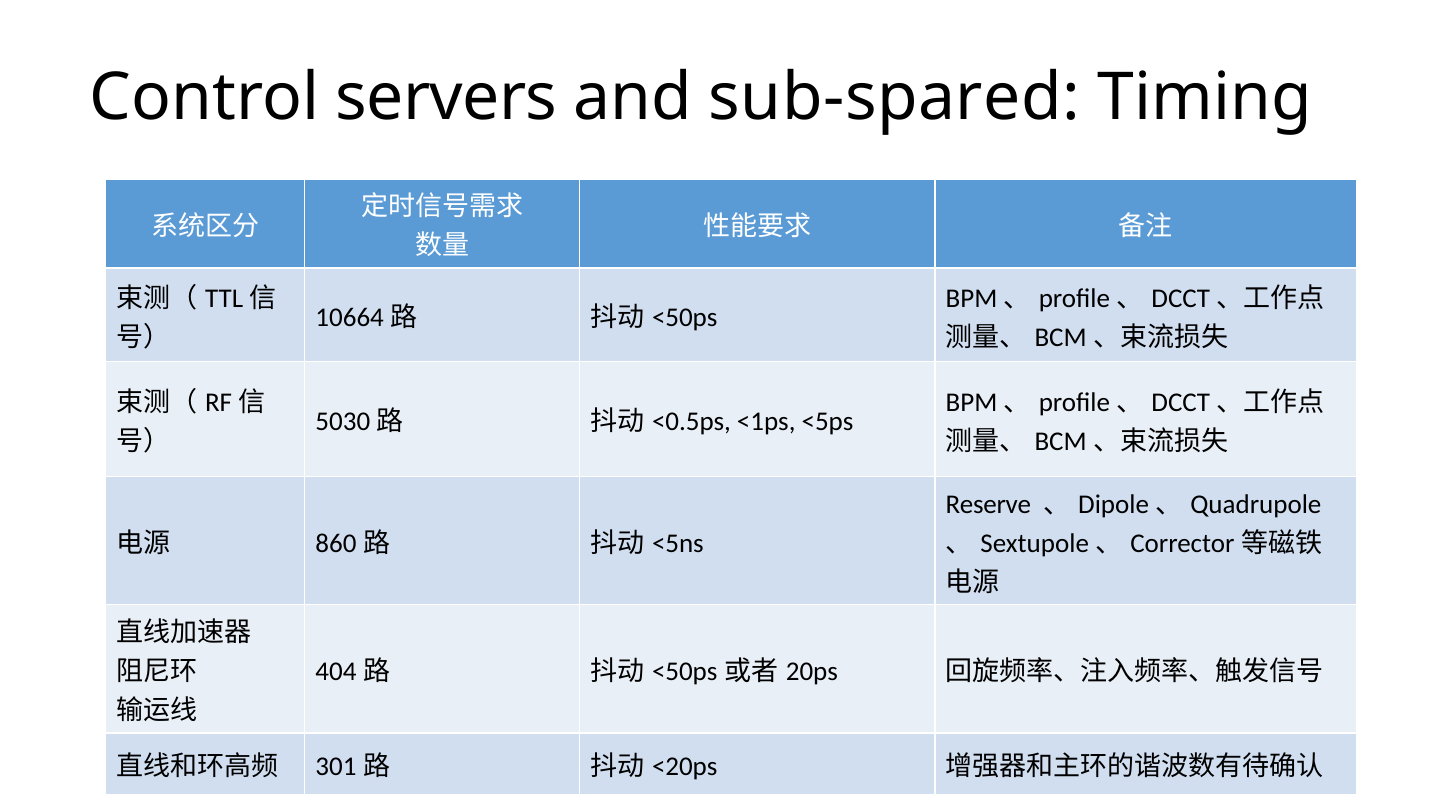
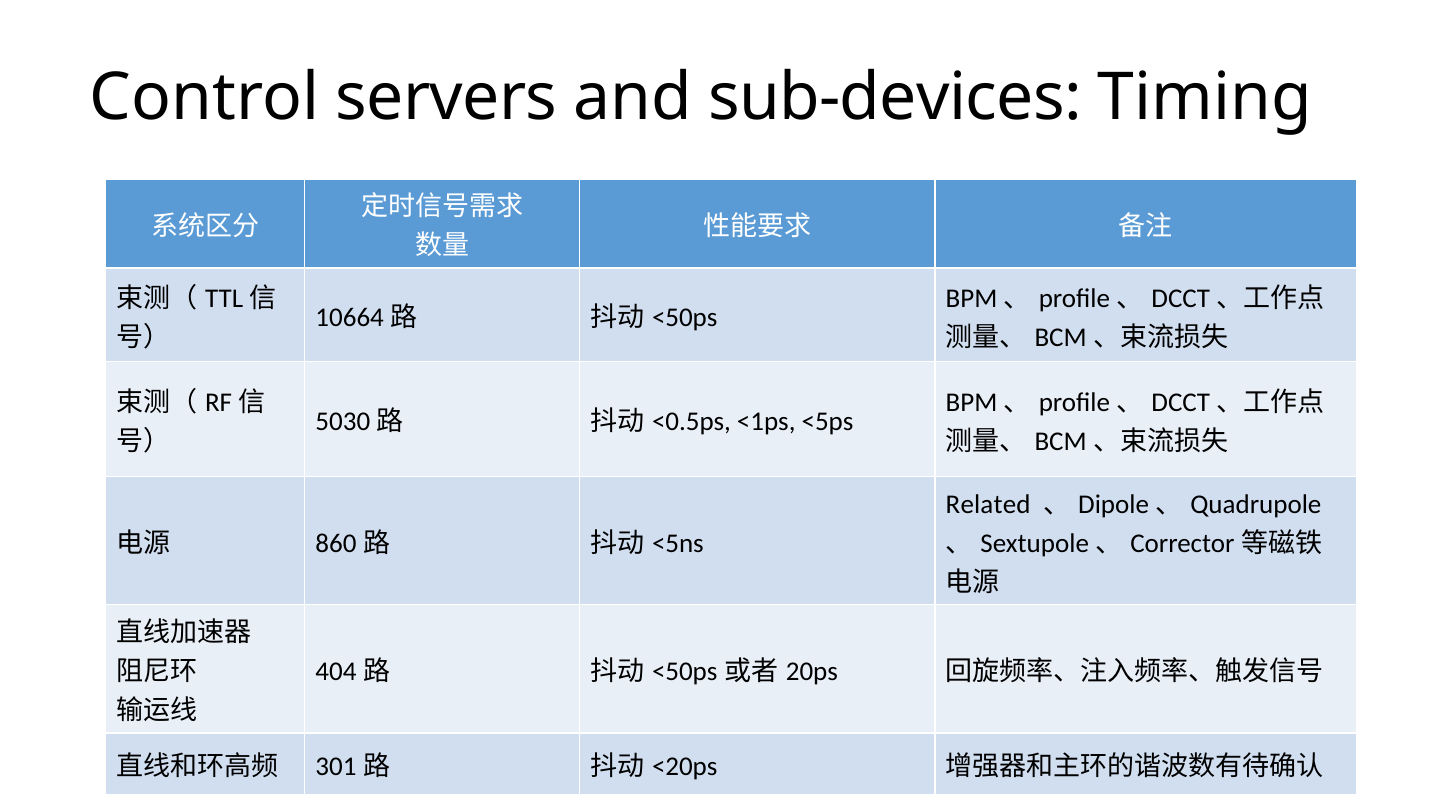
sub-spared: sub-spared -> sub-devices (895, 98)
Reserve: Reserve -> Related (988, 504)
